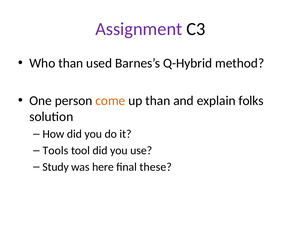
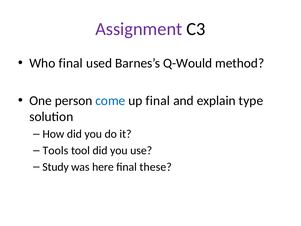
Who than: than -> final (71, 63)
Q-Hybrid: Q-Hybrid -> Q-Would (188, 63)
come colour: orange -> blue (110, 101)
up than: than -> final (158, 101)
folks: folks -> type (251, 101)
